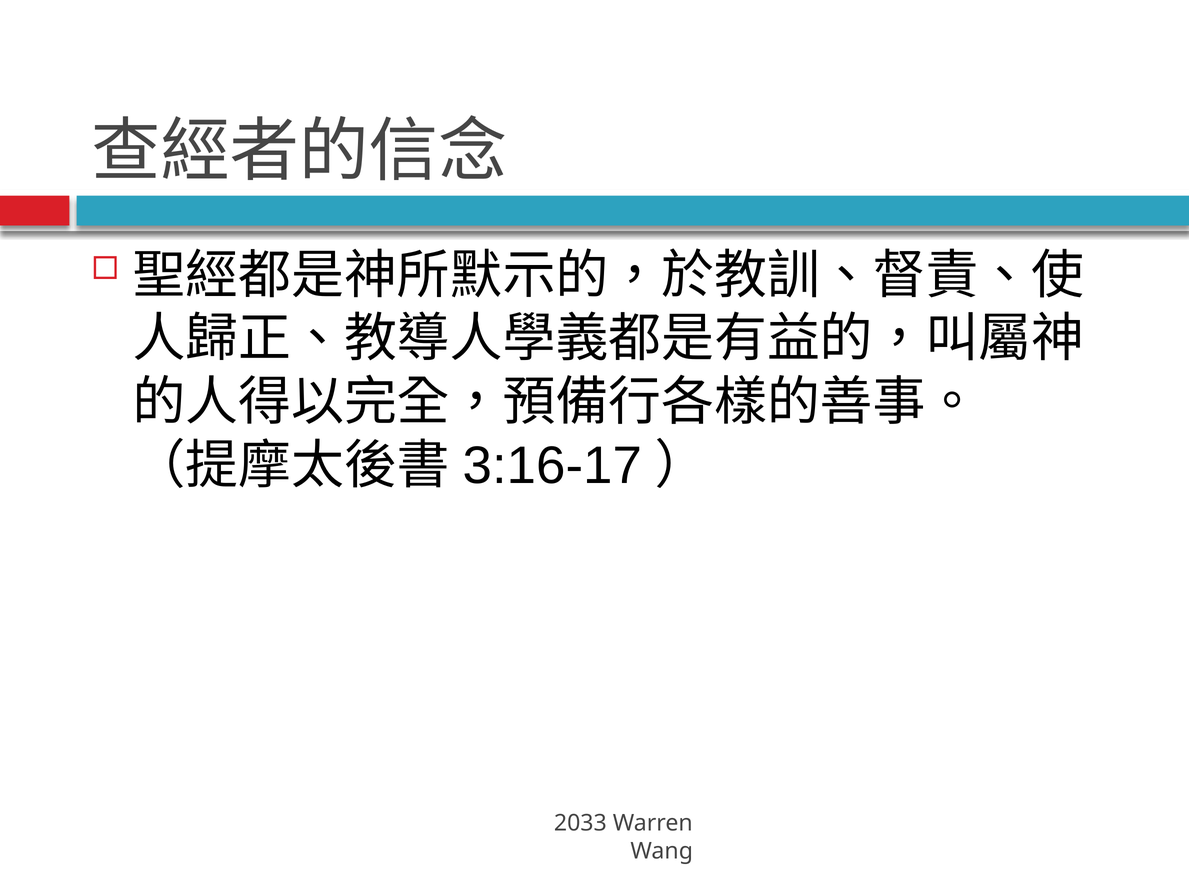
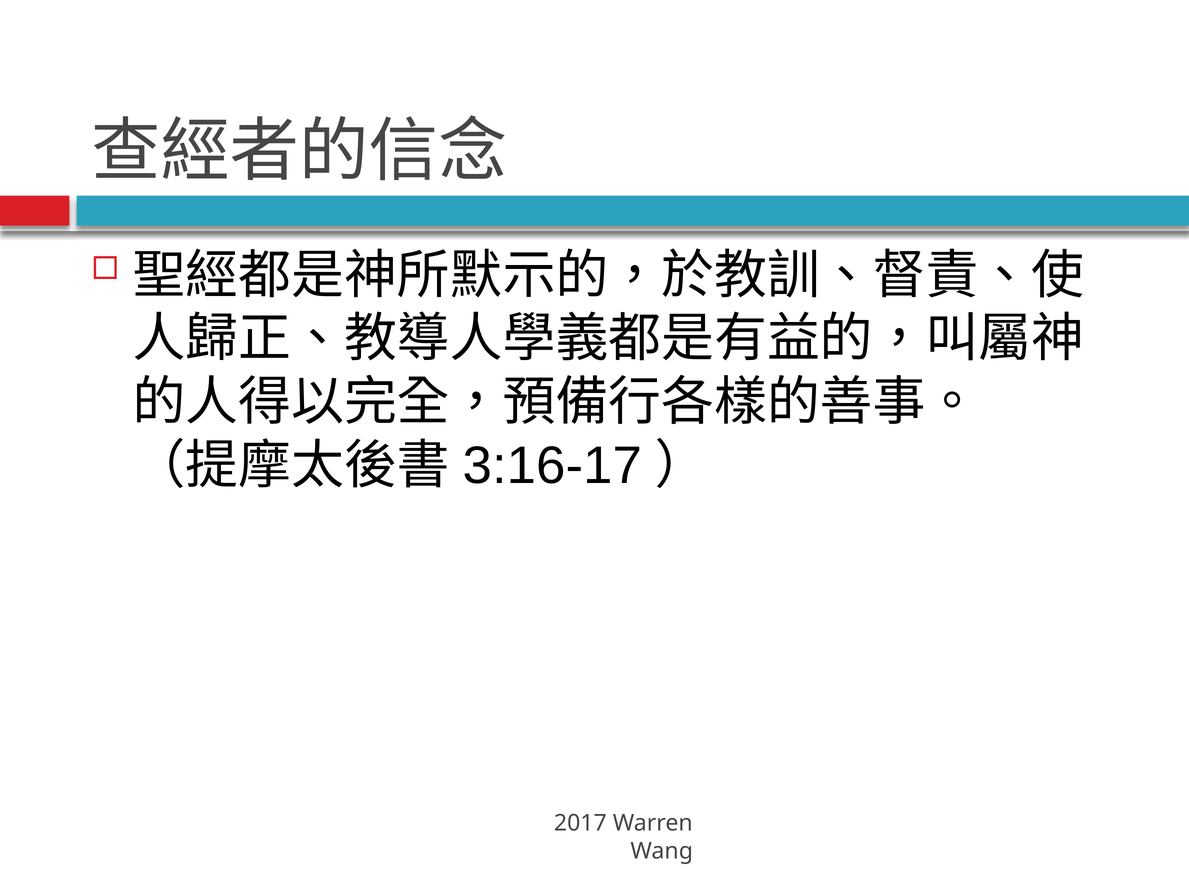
2033: 2033 -> 2017 (580, 824)
